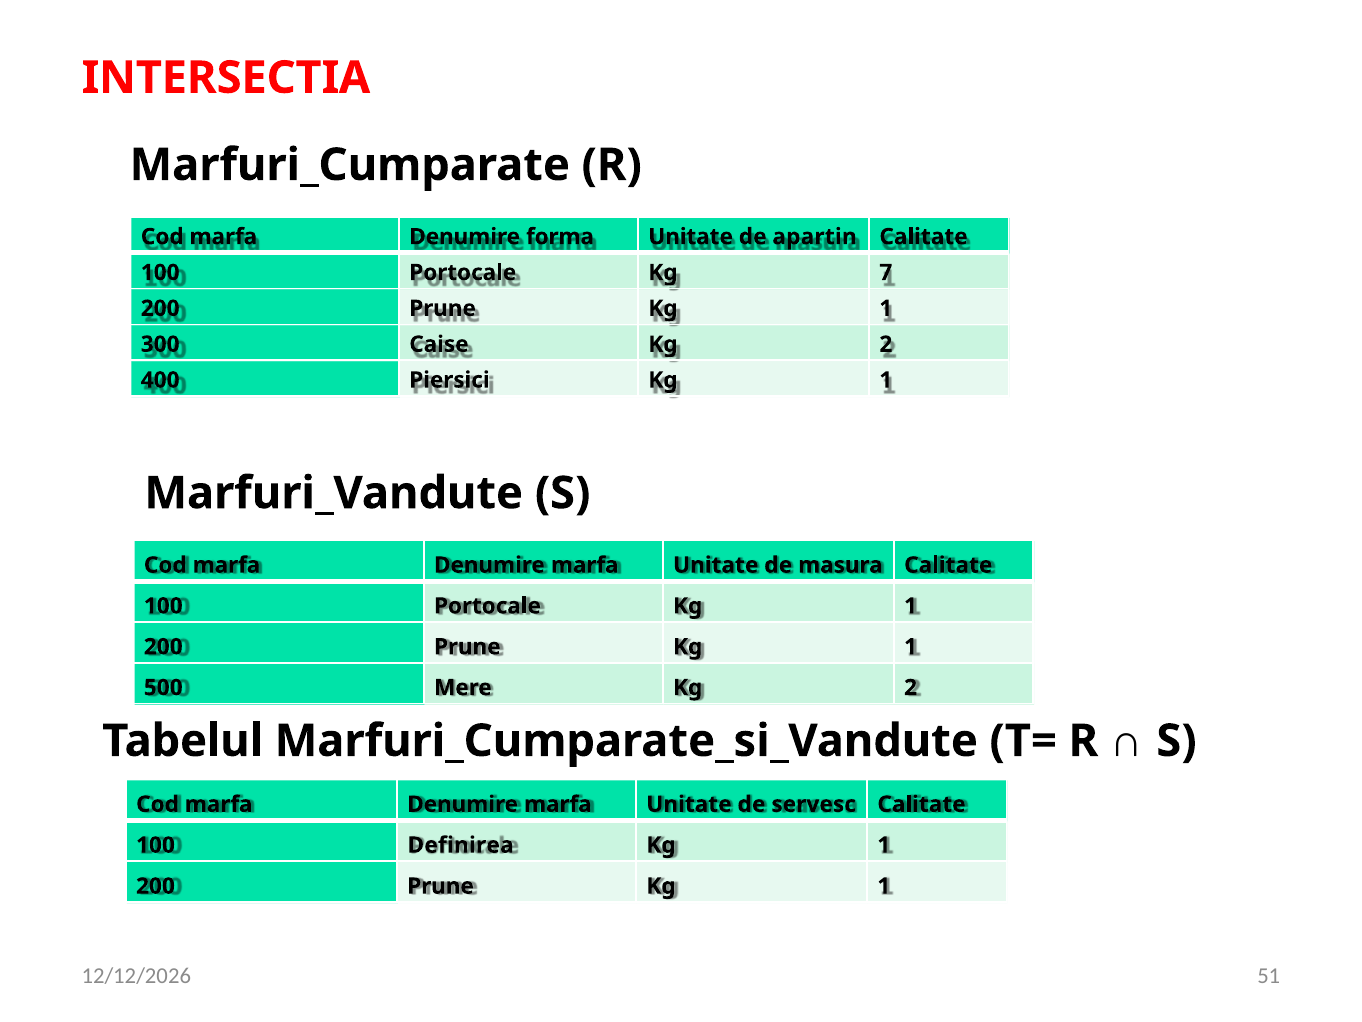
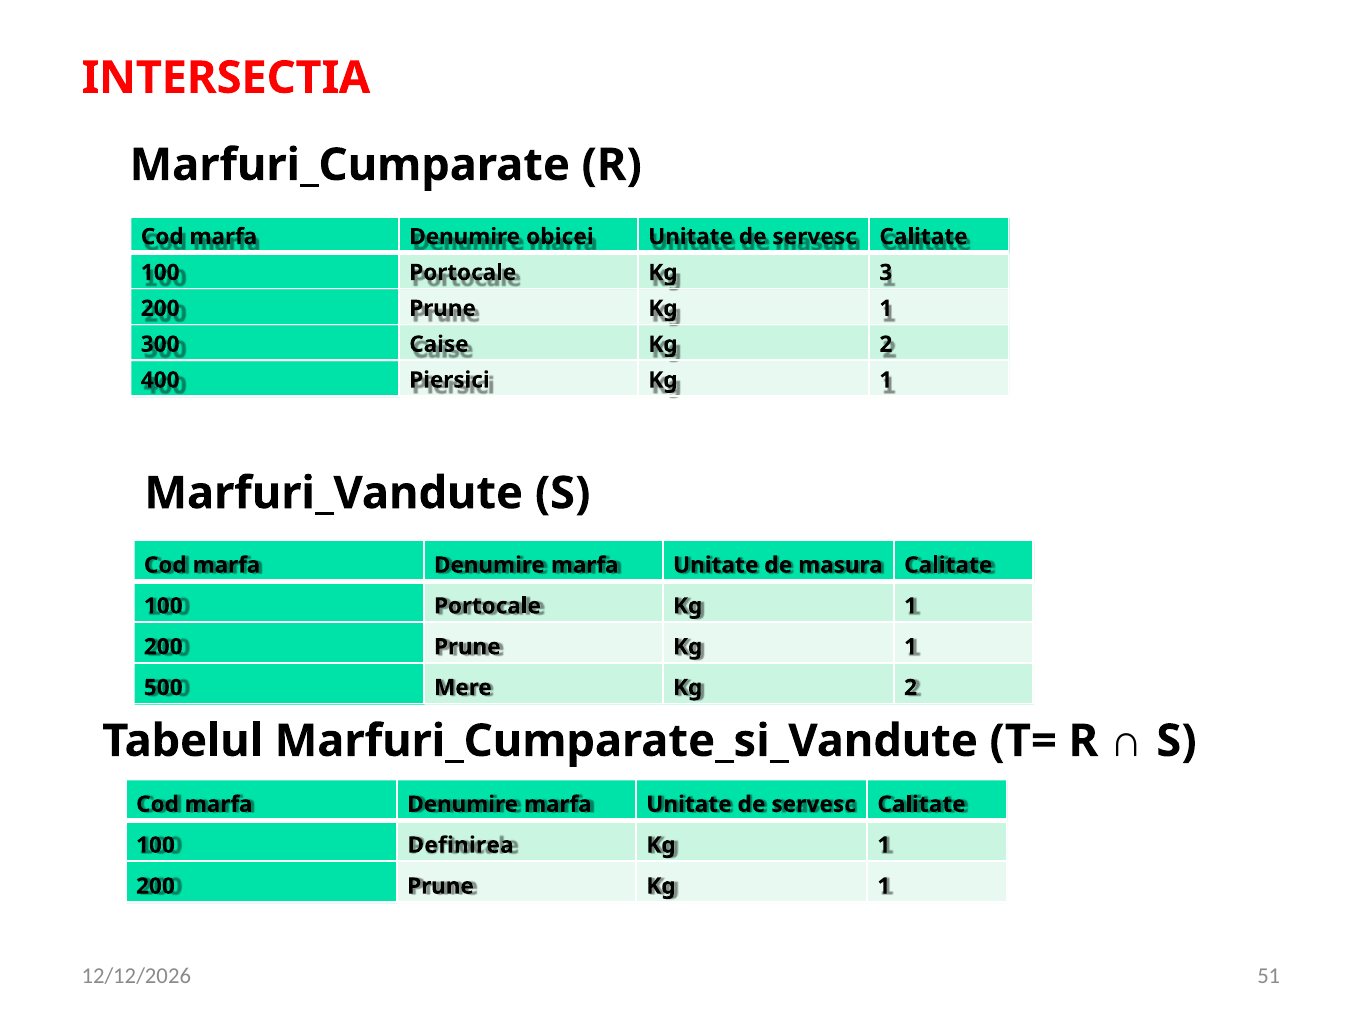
forma: forma -> obicei (560, 237)
apartin: apartin -> servesc (815, 237)
7: 7 -> 3 (886, 272)
